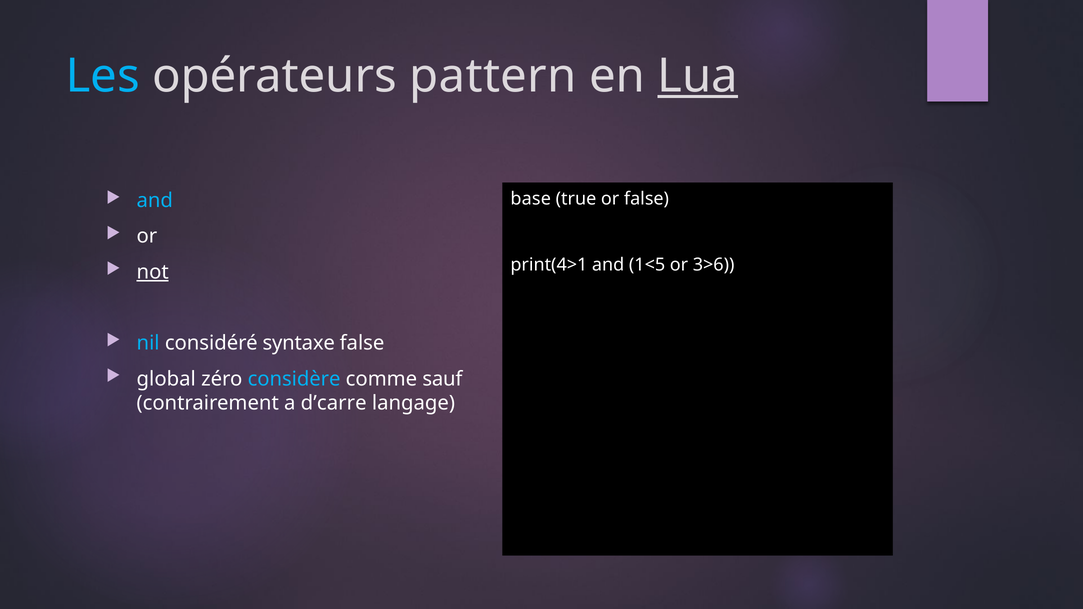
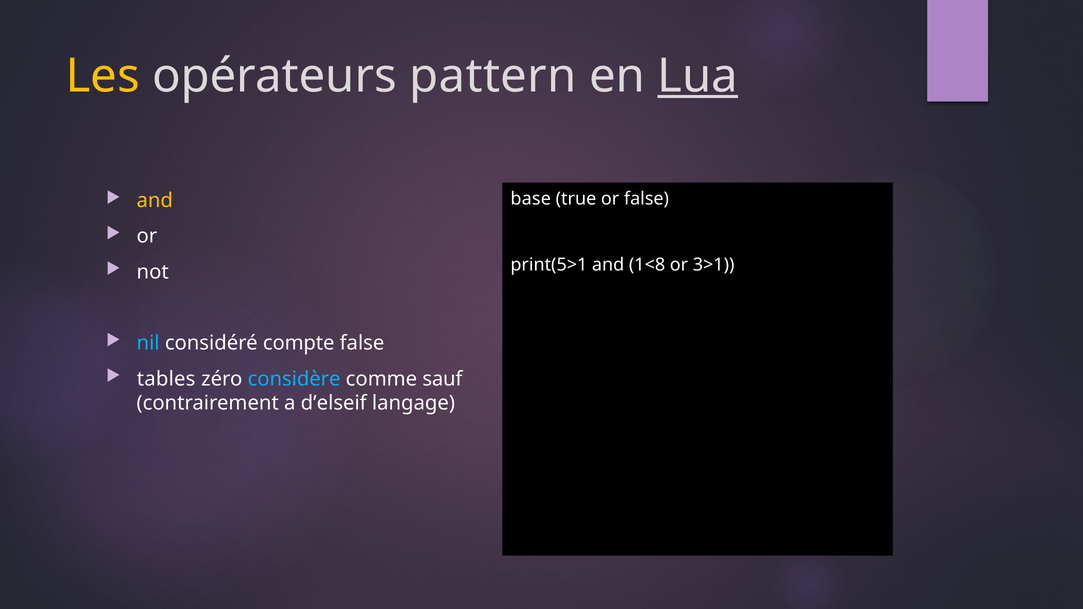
Les colour: light blue -> yellow (103, 76)
and colour: light blue -> yellow (155, 201)
print(4>1: print(4>1 -> print(5>1 (549, 265)
1<5: 1<5 -> 1<8 (647, 265)
3>6: 3>6 -> 3>1 (714, 265)
not underline: present -> none (153, 272)
syntaxe: syntaxe -> compte (299, 343)
global: global -> tables (166, 379)
d’carre: d’carre -> d’elseif (334, 403)
